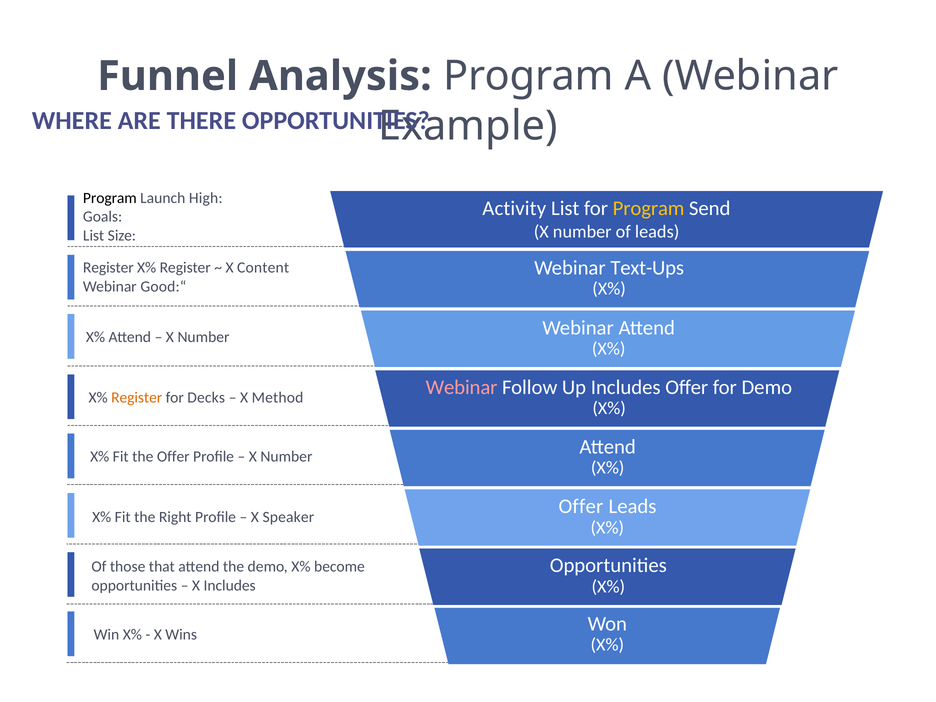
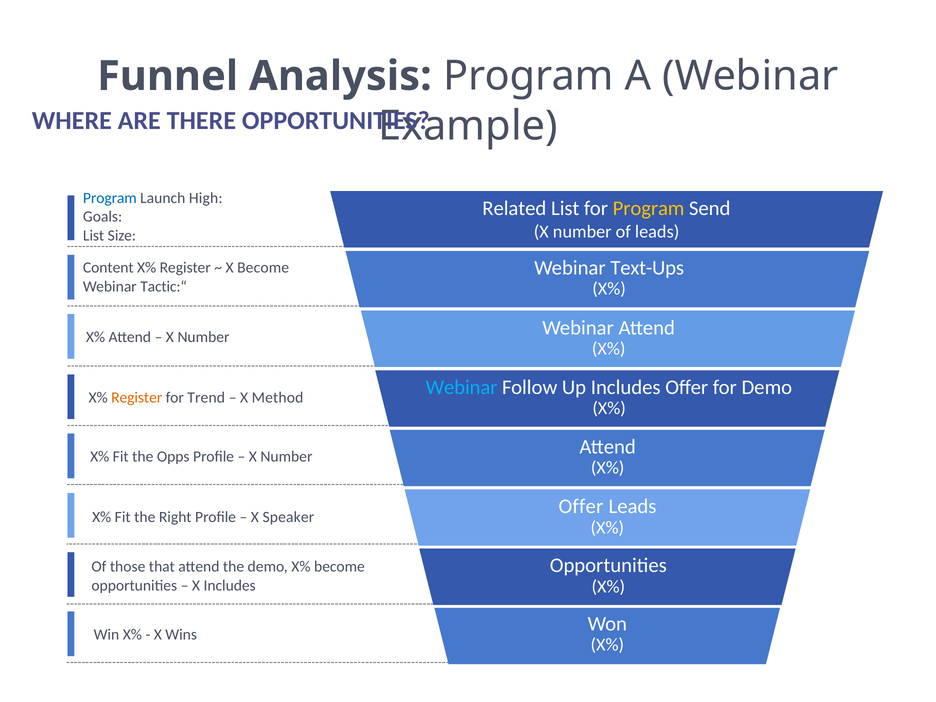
Program colour: black -> blue (110, 198)
Activity: Activity -> Related (514, 208)
Register: Register -> Content (108, 268)
X Content: Content -> Become (263, 268)
Good:“: Good:“ -> Tactic:“ (164, 286)
Webinar colour: pink -> light blue (462, 387)
Decks: Decks -> Trend (206, 398)
the Offer: Offer -> Opps (173, 457)
